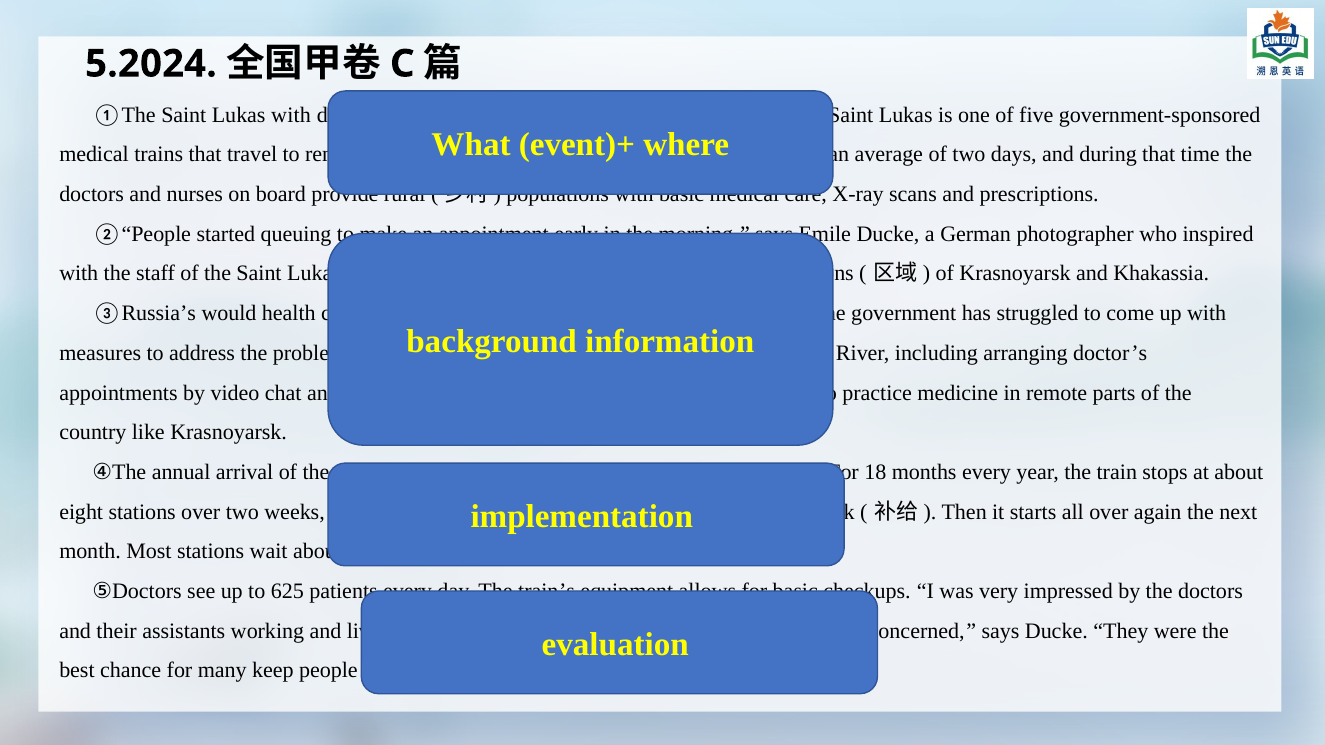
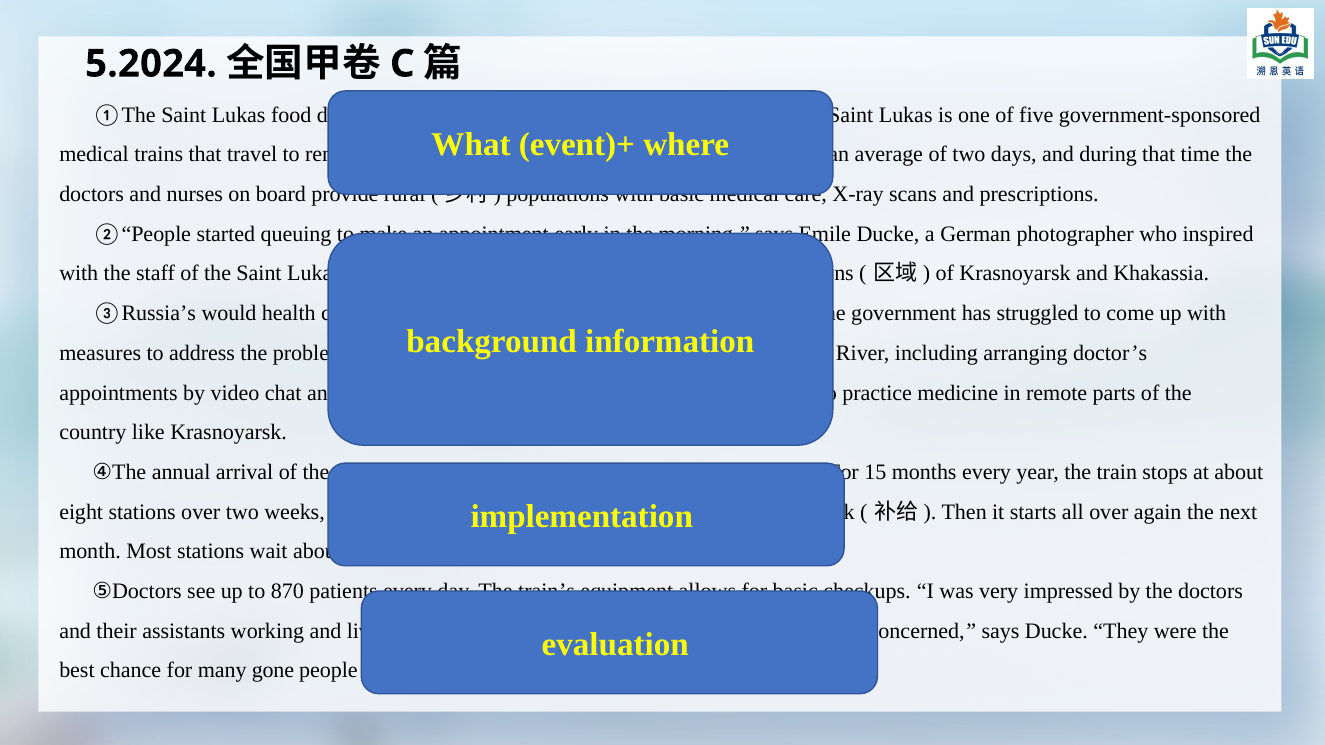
Lukas with: with -> food (291, 115)
18: 18 -> 15 (875, 472)
625: 625 -> 870 (287, 591)
keep: keep -> gone (273, 671)
